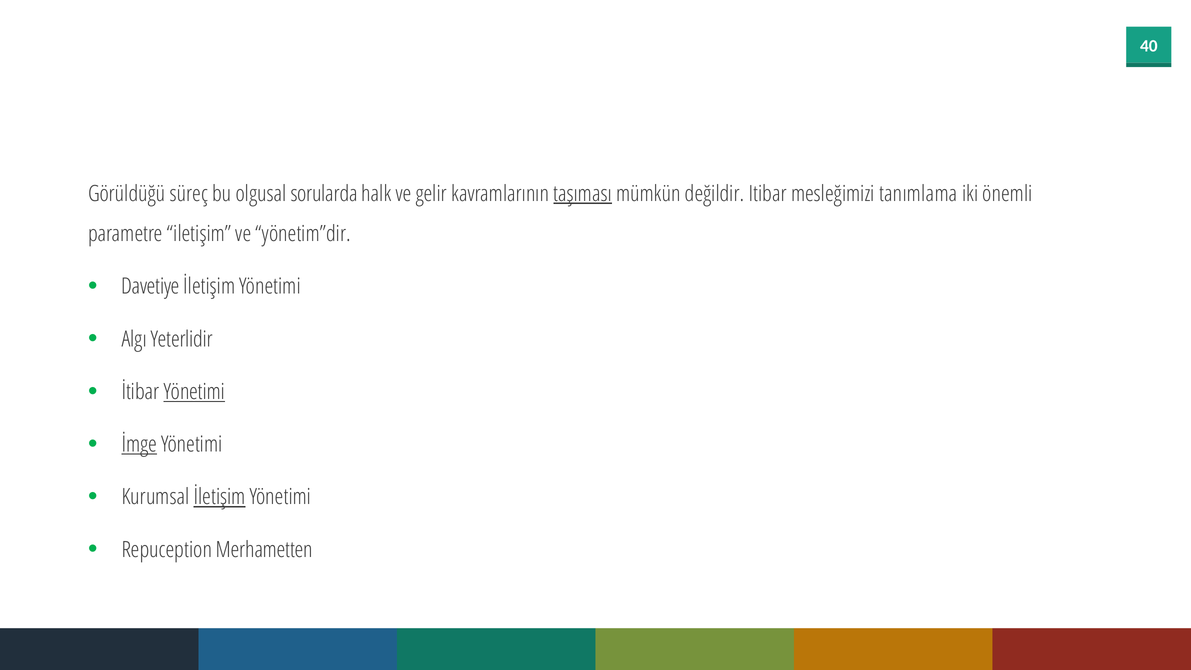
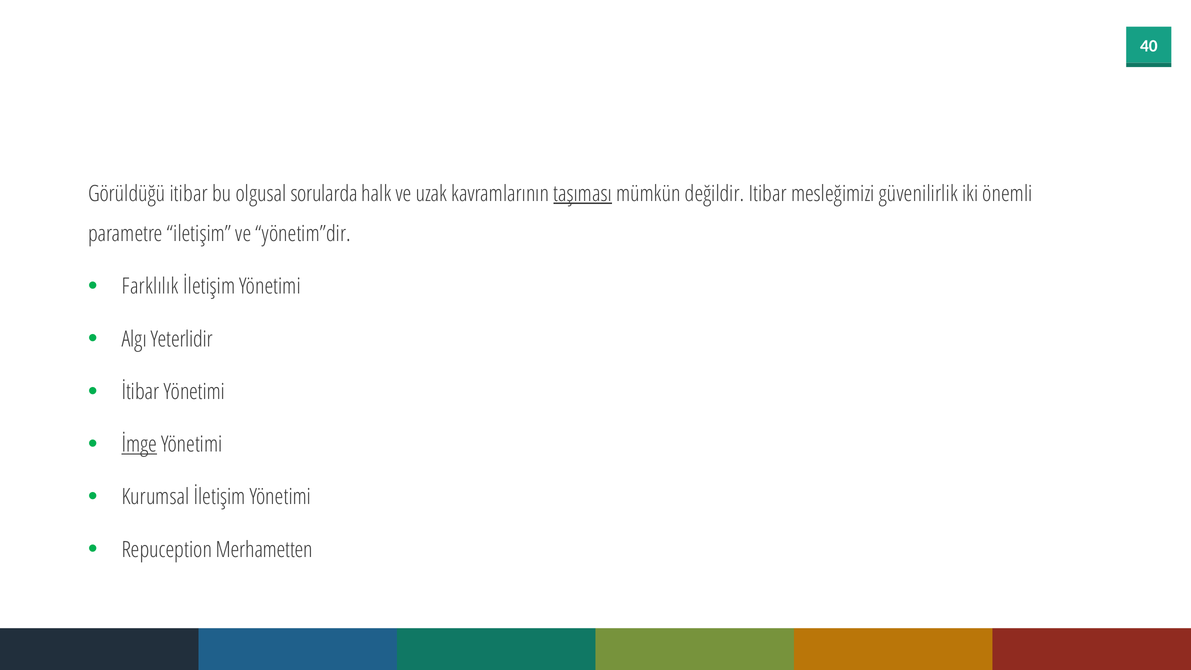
Görüldüğü süreç: süreç -> itibar (189, 194)
gelir: gelir -> uzak (431, 194)
tanımlama: tanımlama -> güvenilirlik (918, 194)
Davetiye: Davetiye -> Farklılık (150, 287)
Yönetimi underline: present -> none (194, 392)
İletişim underline: present -> none (220, 497)
